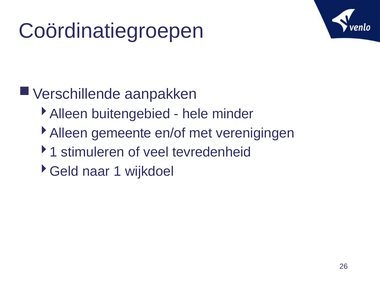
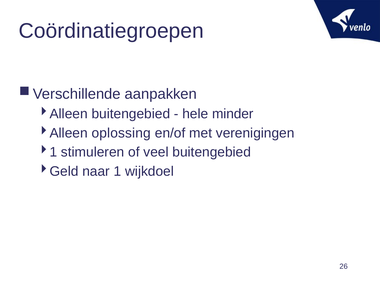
gemeente: gemeente -> oplossing (121, 133)
veel tevredenheid: tevredenheid -> buitengebied (212, 152)
